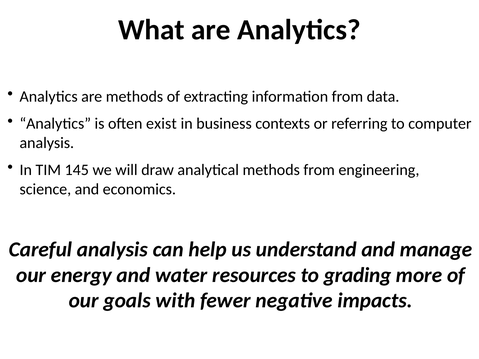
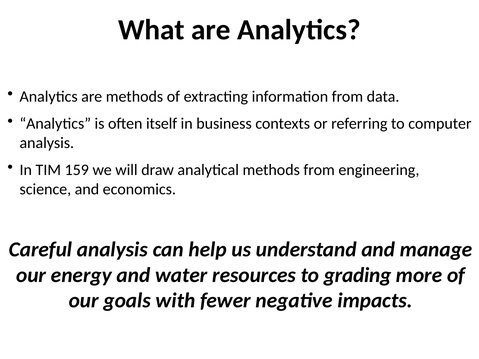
exist: exist -> itself (162, 124)
145: 145 -> 159 (77, 170)
